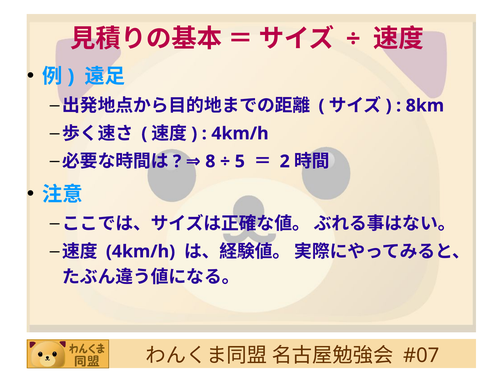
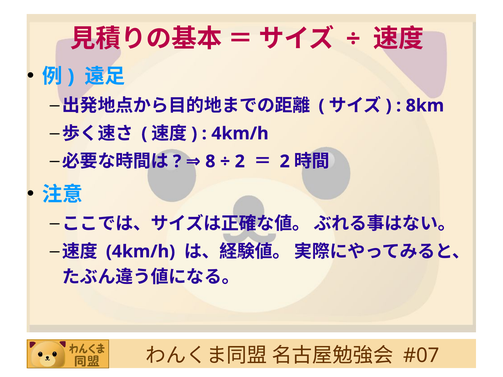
5: 5 -> 2 (240, 162)
